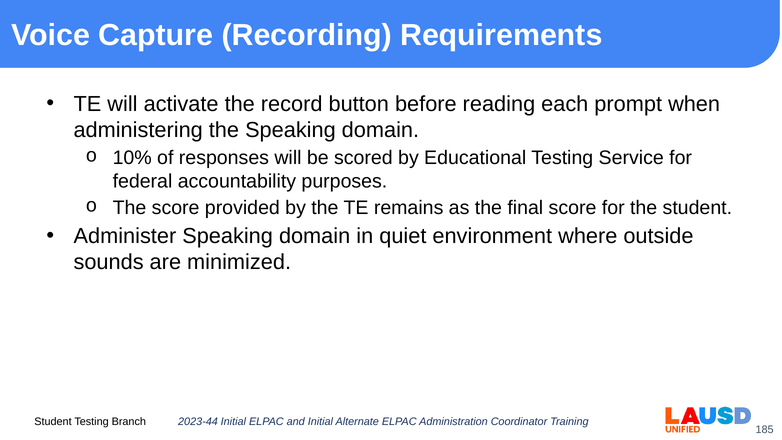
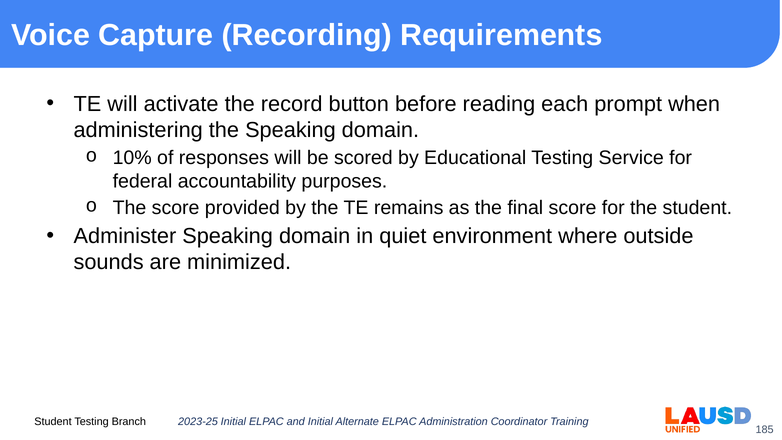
2023-44: 2023-44 -> 2023-25 (198, 422)
